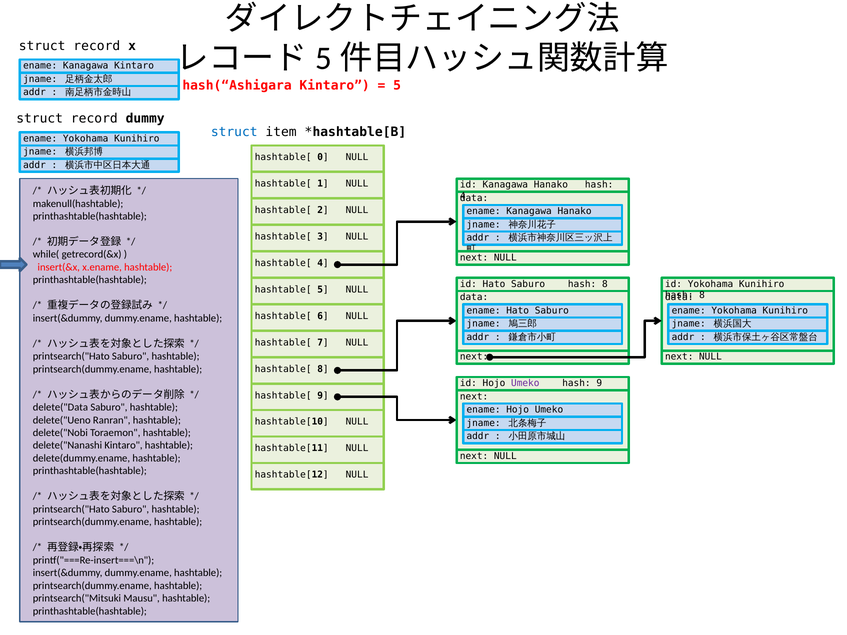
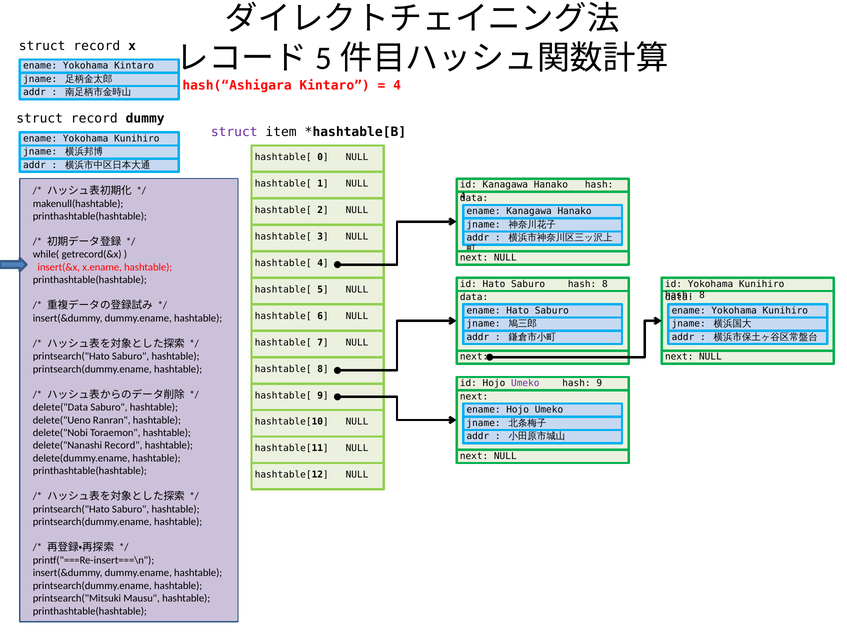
Kanagawa: Kanagawa -> Yokohama (86, 66)
5: 5 -> 4 (397, 86)
struct colour: blue -> purple (234, 132)
delete("Nanashi Kintaro: Kintaro -> Record (123, 446)
